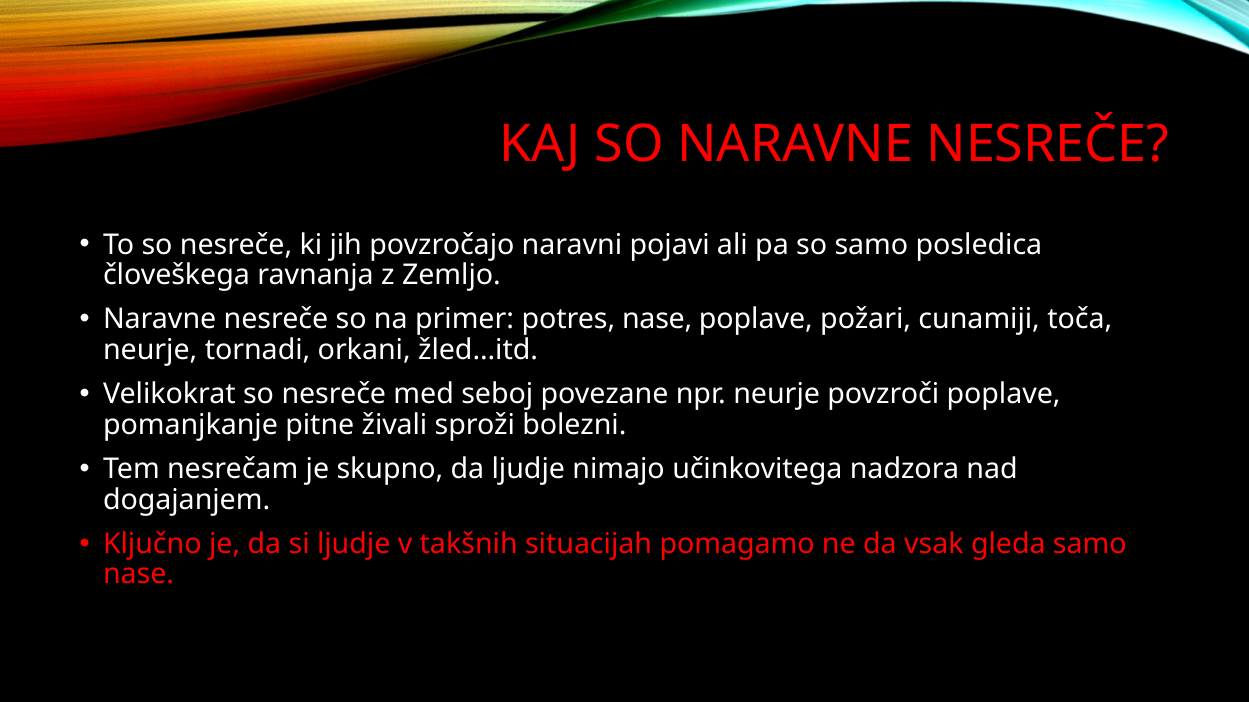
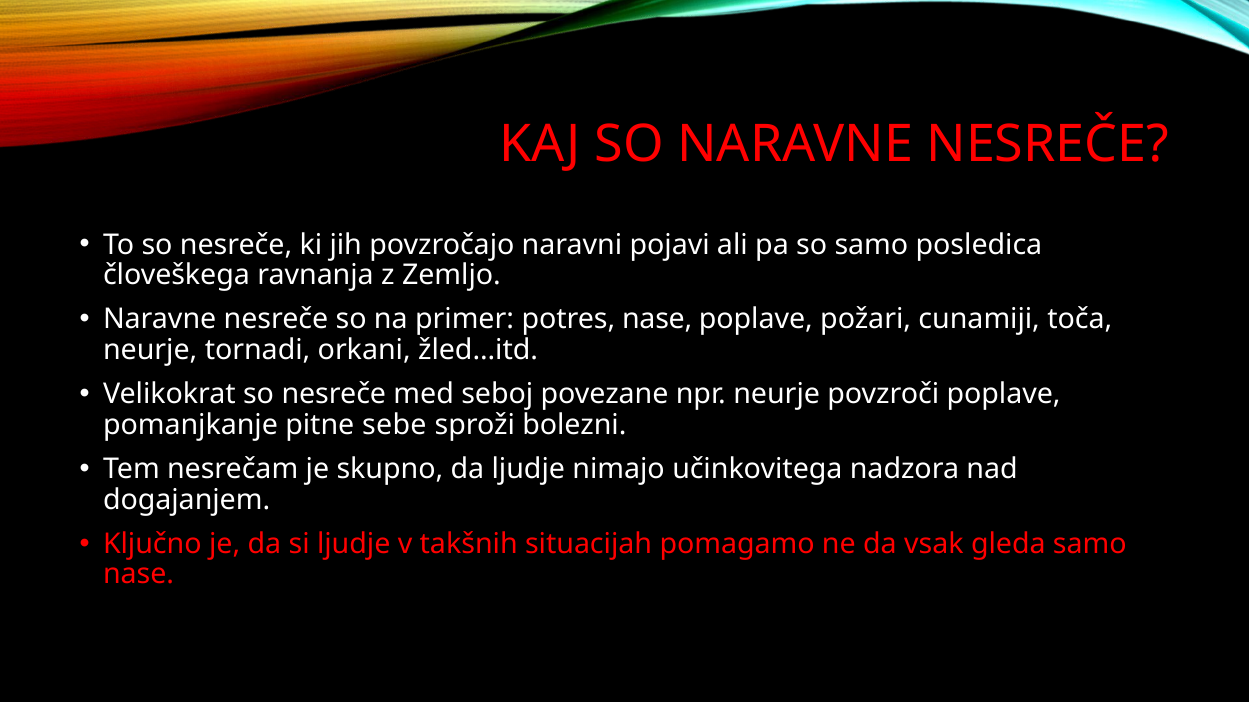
živali: živali -> sebe (394, 425)
